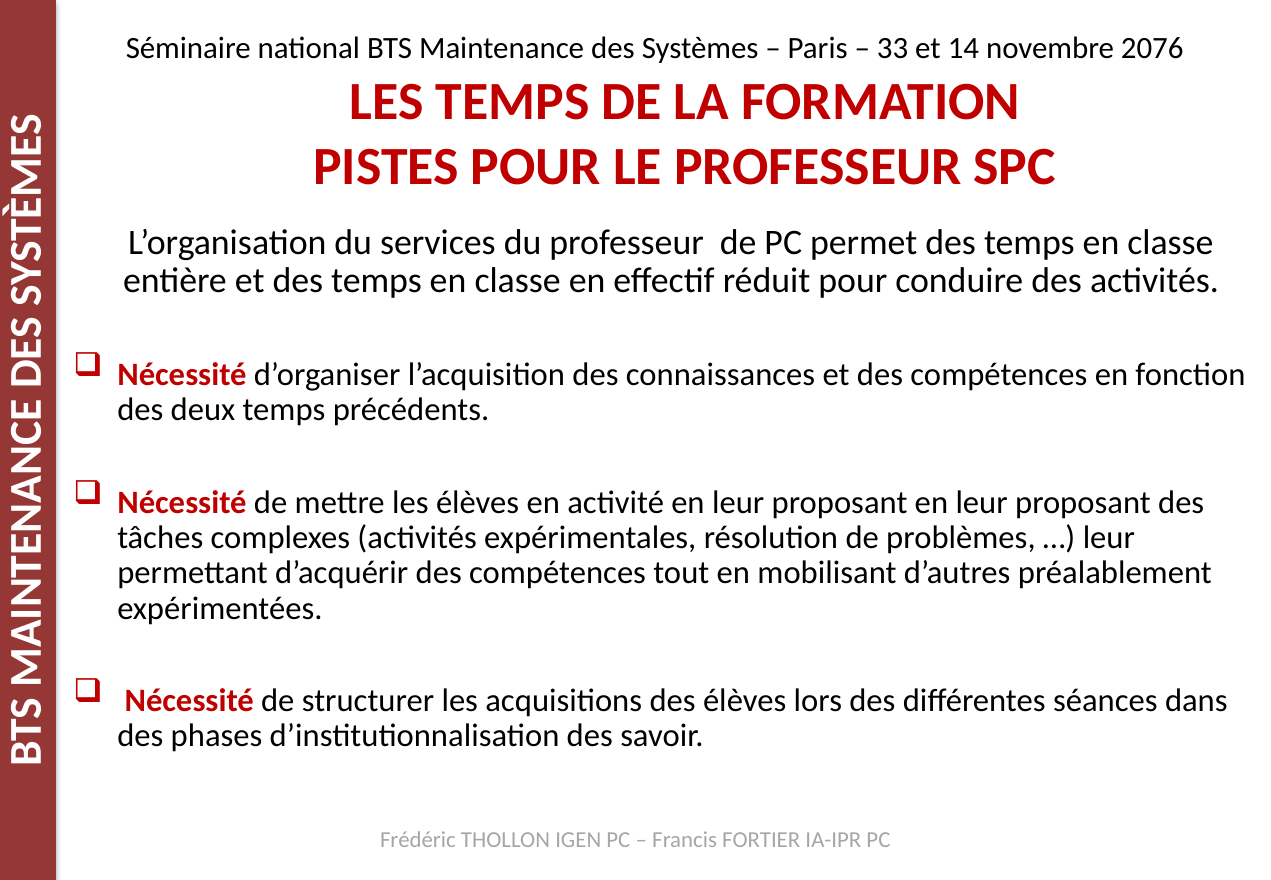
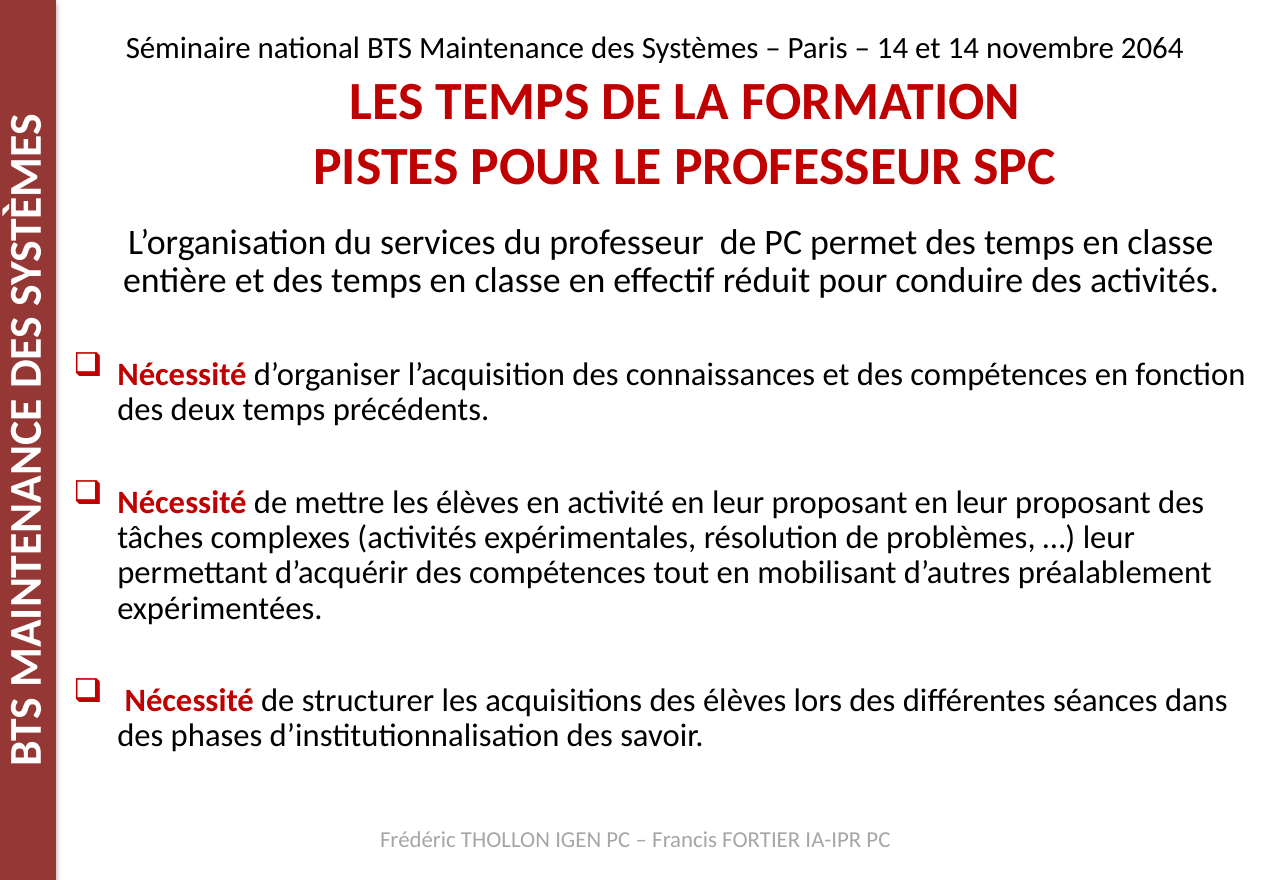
33: 33 -> 14 (893, 48)
2076: 2076 -> 2064 (1152, 48)
